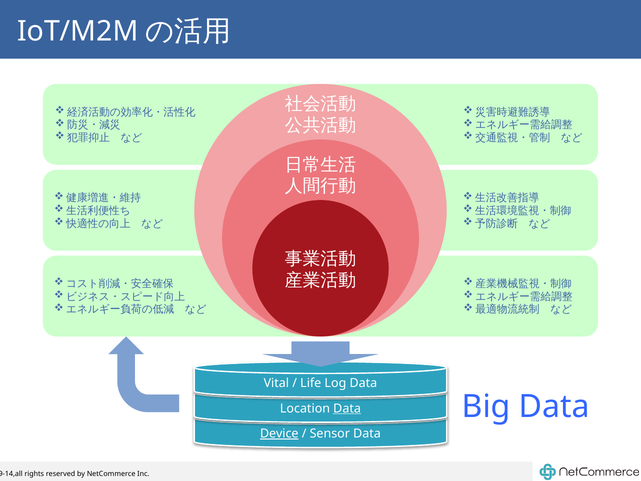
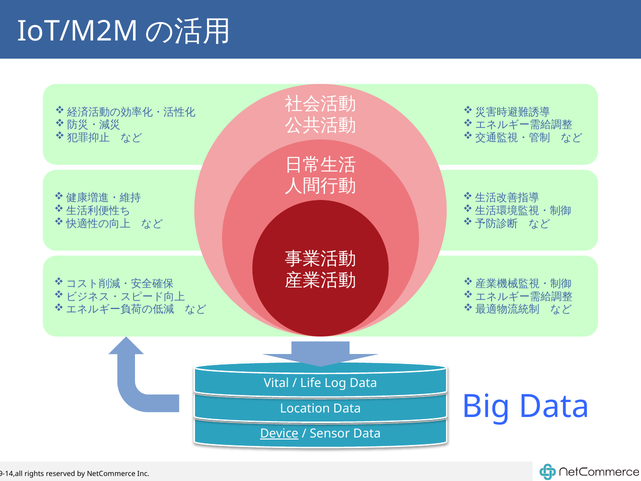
Data underline: present -> none (347, 408)
